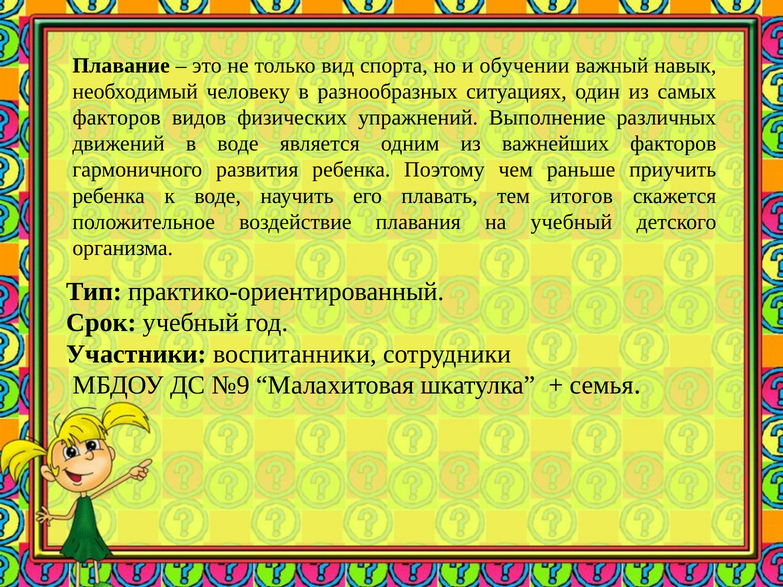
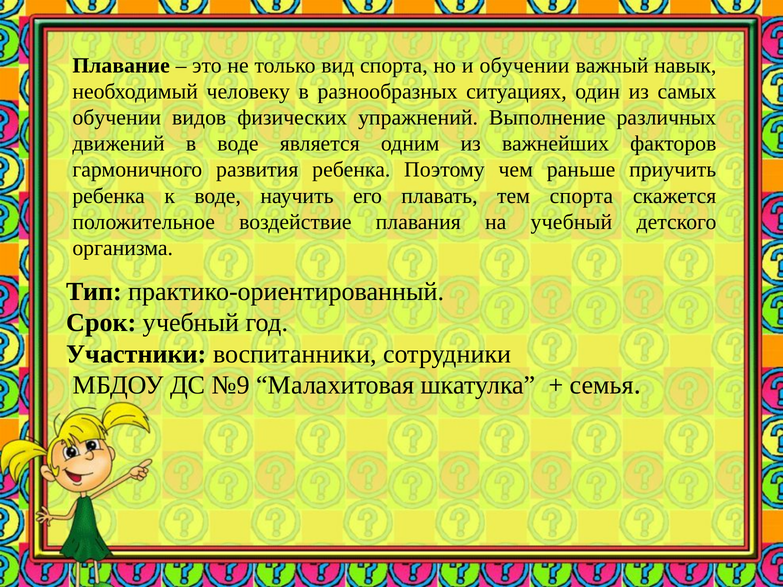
факторов: факторов -> обучении (117, 118)
тем итогов: итогов -> спорта (581, 196)
